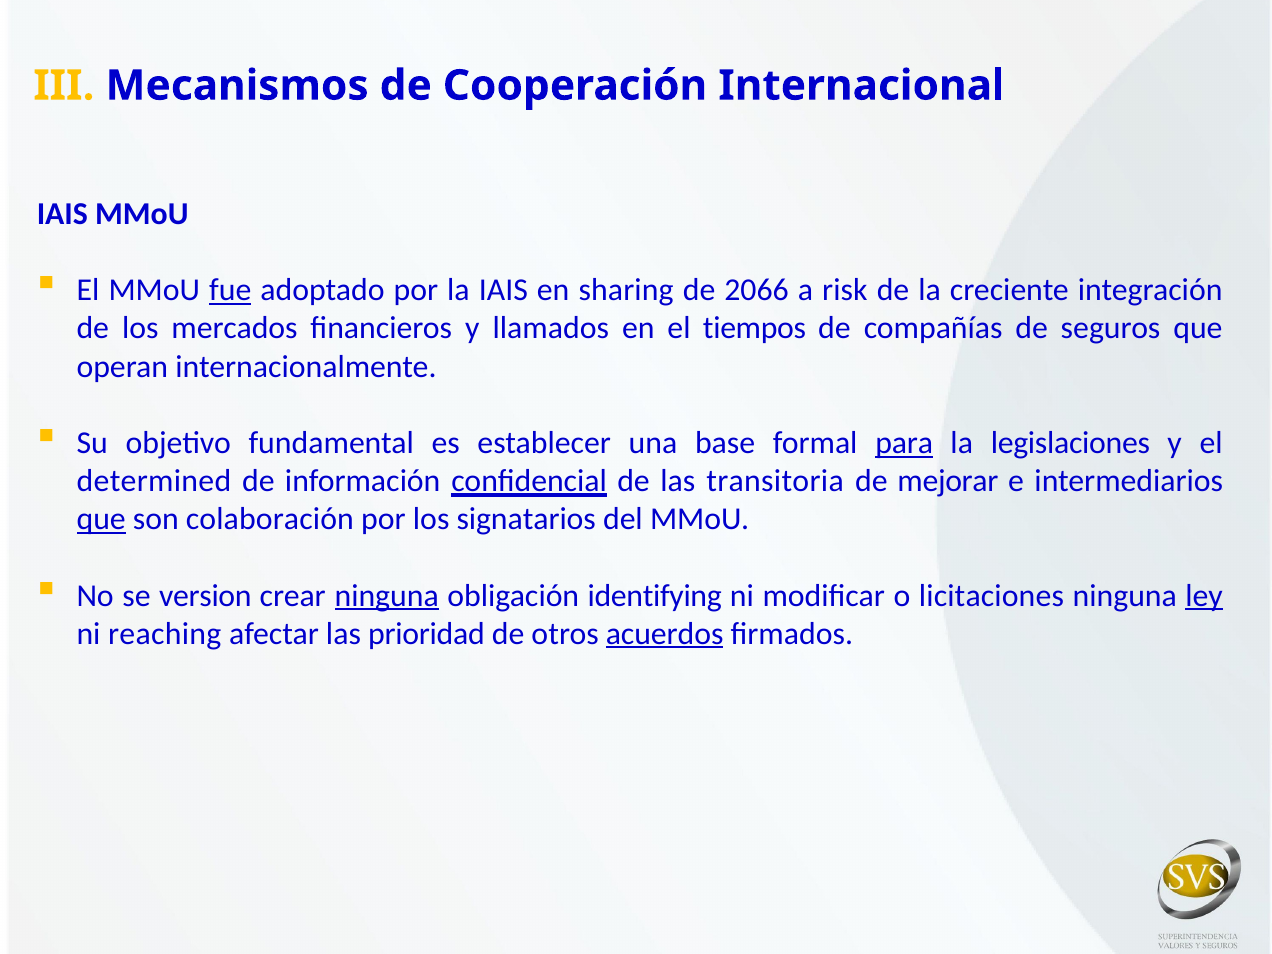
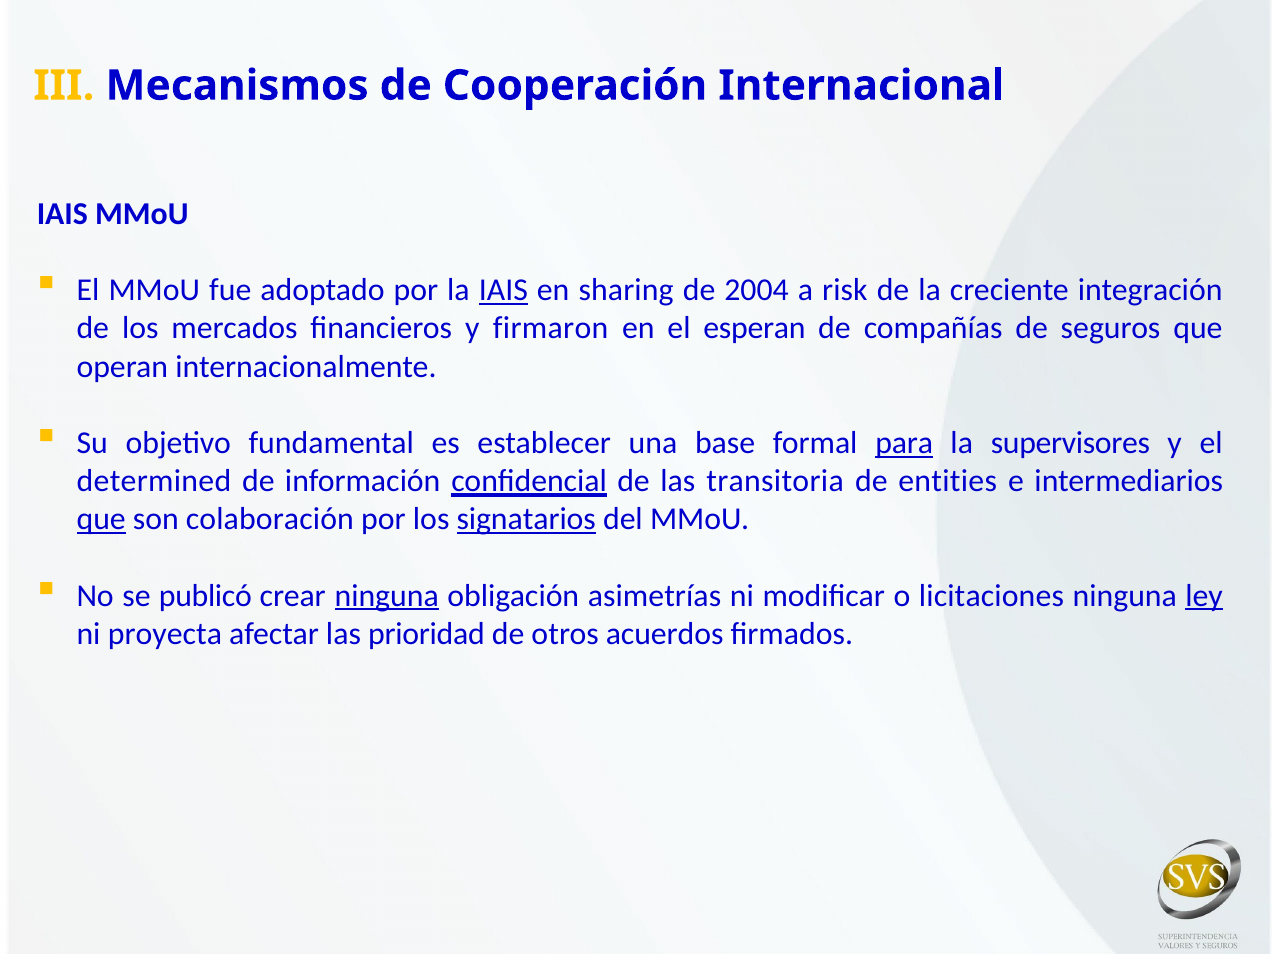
fue underline: present -> none (230, 290)
IAIS underline: none -> present (503, 290)
2066: 2066 -> 2004 (757, 290)
llamados: llamados -> firmaron (551, 328)
tiempos: tiempos -> esperan (754, 328)
legislaciones: legislaciones -> supervisores (1070, 443)
mejorar: mejorar -> entities (948, 481)
signatarios underline: none -> present (526, 519)
version: version -> publicó (205, 596)
identifying: identifying -> asimetrías (655, 596)
reaching: reaching -> proyecta (165, 634)
acuerdos underline: present -> none (665, 634)
